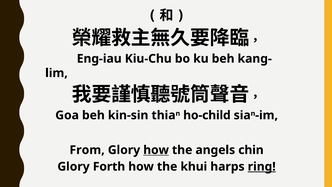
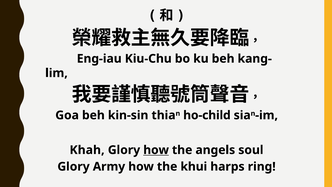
From: From -> Khah (87, 150)
chin: chin -> soul (251, 150)
Forth: Forth -> Army (109, 166)
ring underline: present -> none (262, 166)
